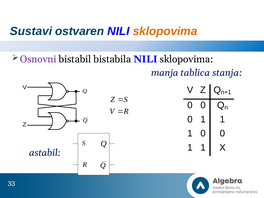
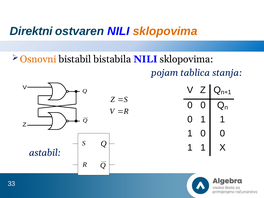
Sustavi: Sustavi -> Direktni (31, 31)
Osnovni colour: purple -> orange (38, 59)
manja: manja -> pojam (165, 73)
